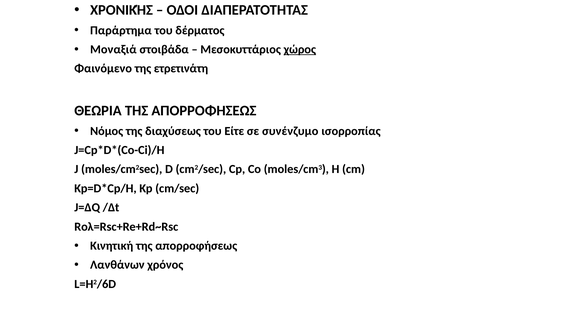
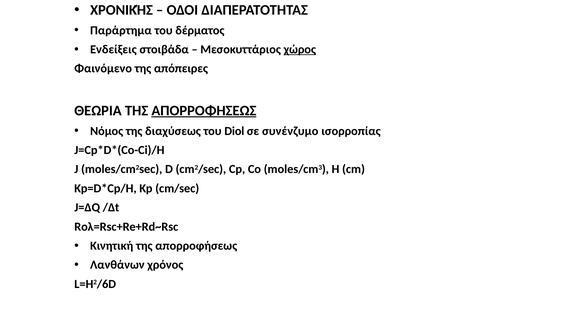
Μοναξιά: Μοναξιά -> Eνδείξεις (113, 49)
ετρετινάτη: ετρετινάτη -> απόπειρες (181, 68)
ΑΠΟΡΡΟΦΗΣΕΩΣ underline: none -> present (204, 110)
Είτε: Είτε -> Diol (234, 131)
